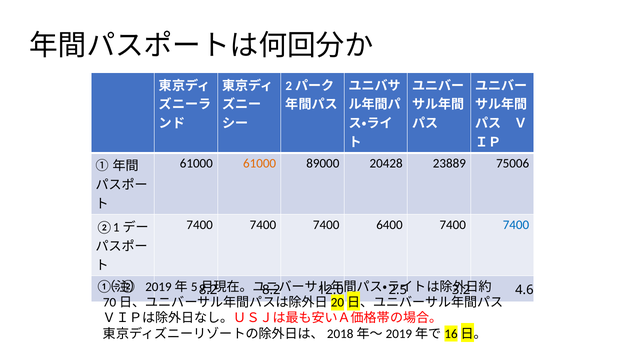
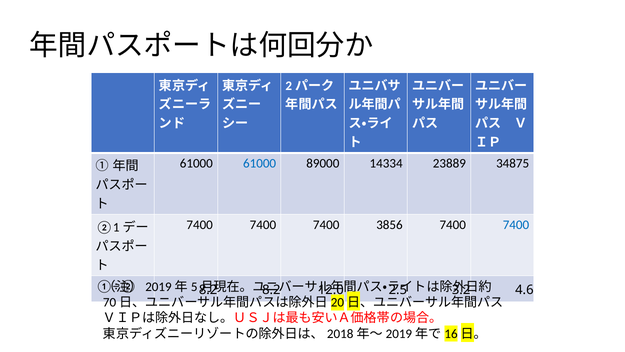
61000 colour: orange -> blue (260, 163)
20428: 20428 -> 14334 (386, 163)
75006: 75006 -> 34875 (513, 163)
6400: 6400 -> 3856 (389, 225)
